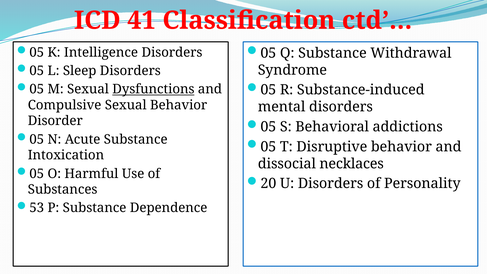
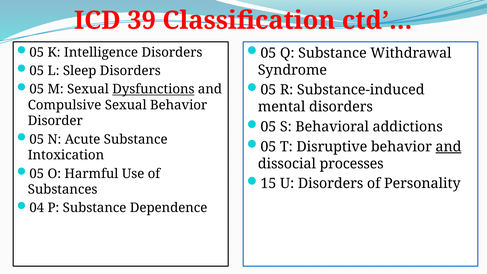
41: 41 -> 39 (142, 20)
and underline: none -> present (448, 147)
necklaces: necklaces -> processes (352, 164)
20: 20 -> 15 (268, 184)
53: 53 -> 04 (37, 208)
